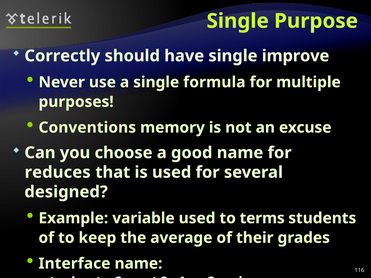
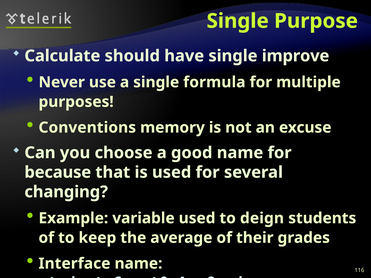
Correctly: Correctly -> Calculate (62, 56)
reduces: reduces -> because (58, 172)
designed: designed -> changing (66, 192)
terms: terms -> deign (262, 218)
